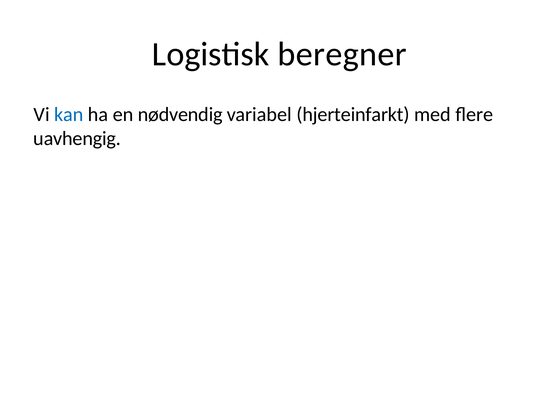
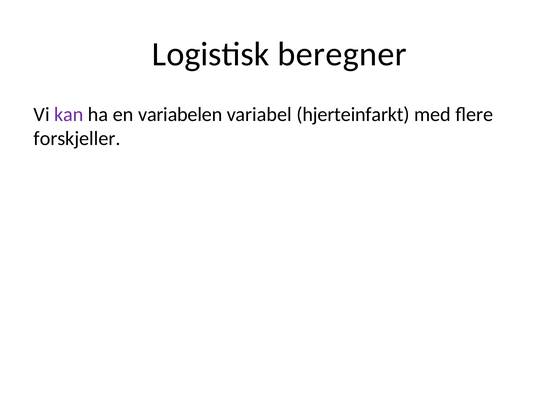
kan colour: blue -> purple (69, 114)
nødvendig: nødvendig -> variabelen (180, 114)
uavhengig: uavhengig -> forskjeller (77, 139)
